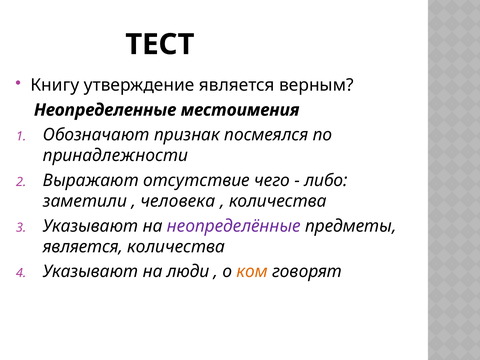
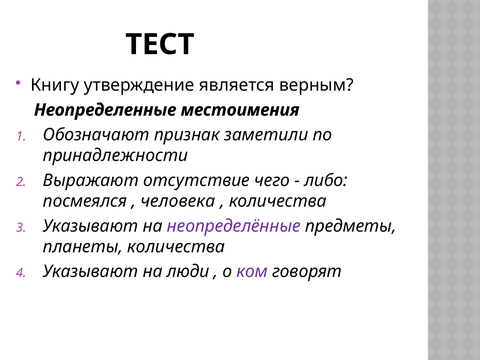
посмеялся: посмеялся -> заметили (266, 135)
заметили: заметили -> посмеялся (85, 201)
является: является -> планеты (83, 247)
ком colour: orange -> purple (252, 272)
